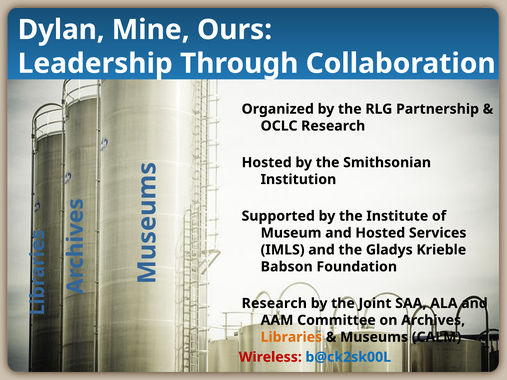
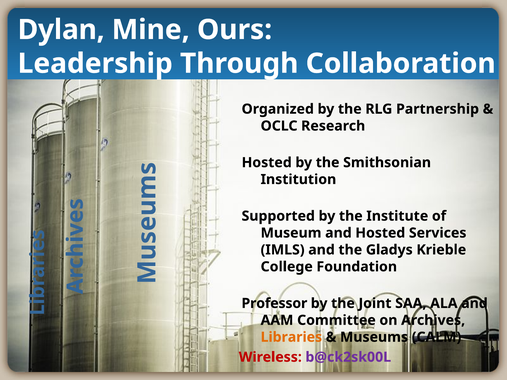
Babson: Babson -> College (287, 267)
Research: Research -> Professor (274, 304)
b@ck2sk00L colour: blue -> purple (348, 357)
